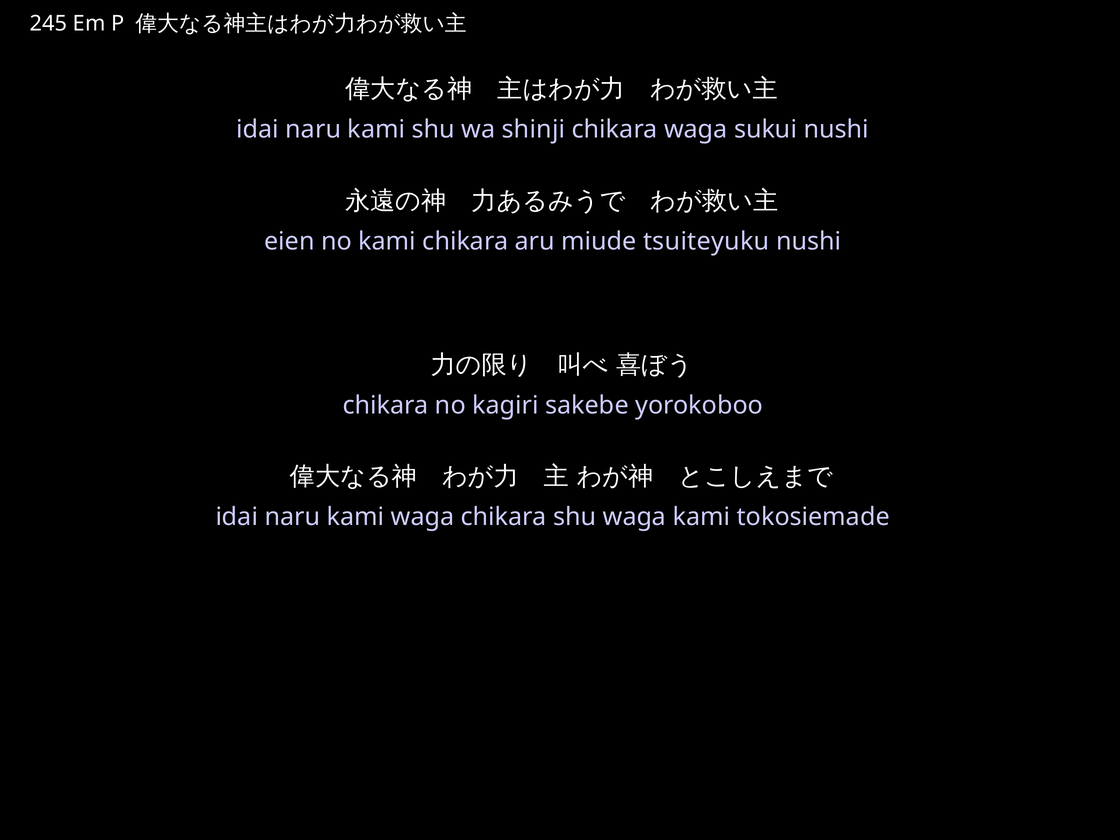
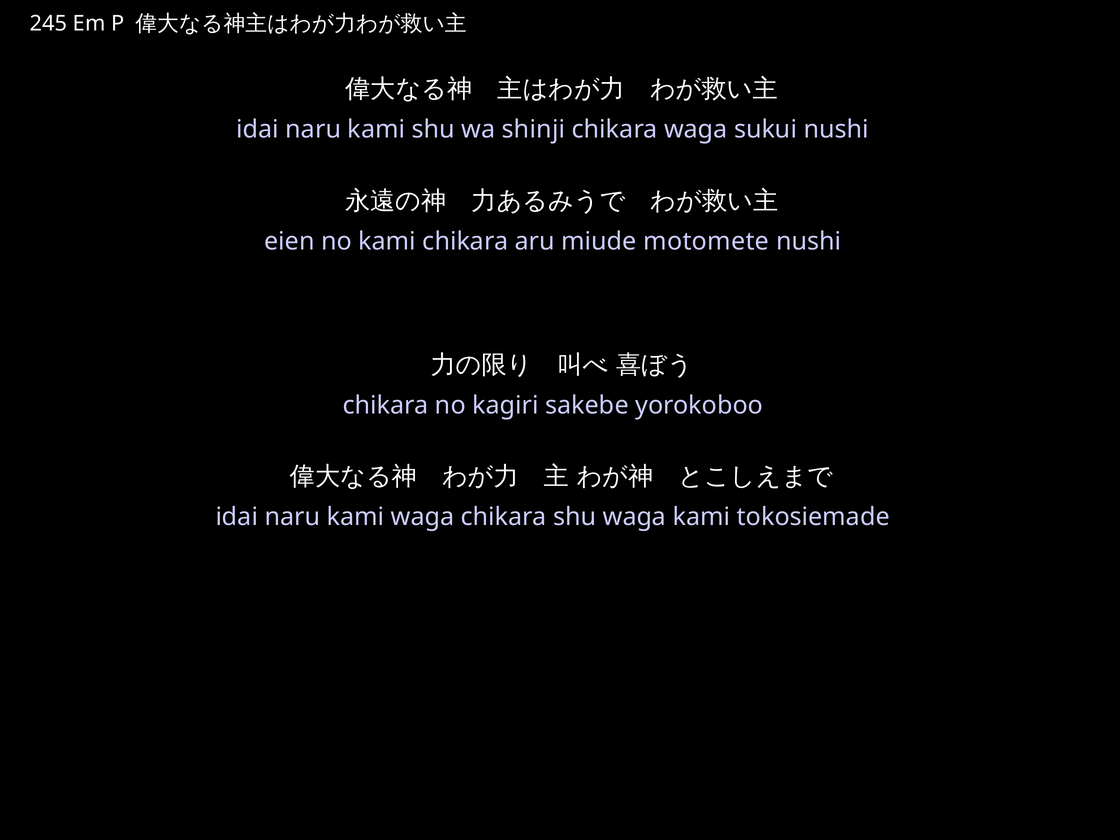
tsuiteyuku: tsuiteyuku -> motomete (706, 241)
